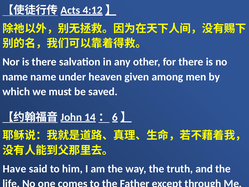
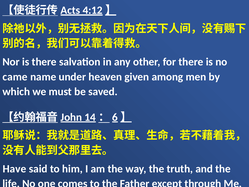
name: name -> came (15, 77)
